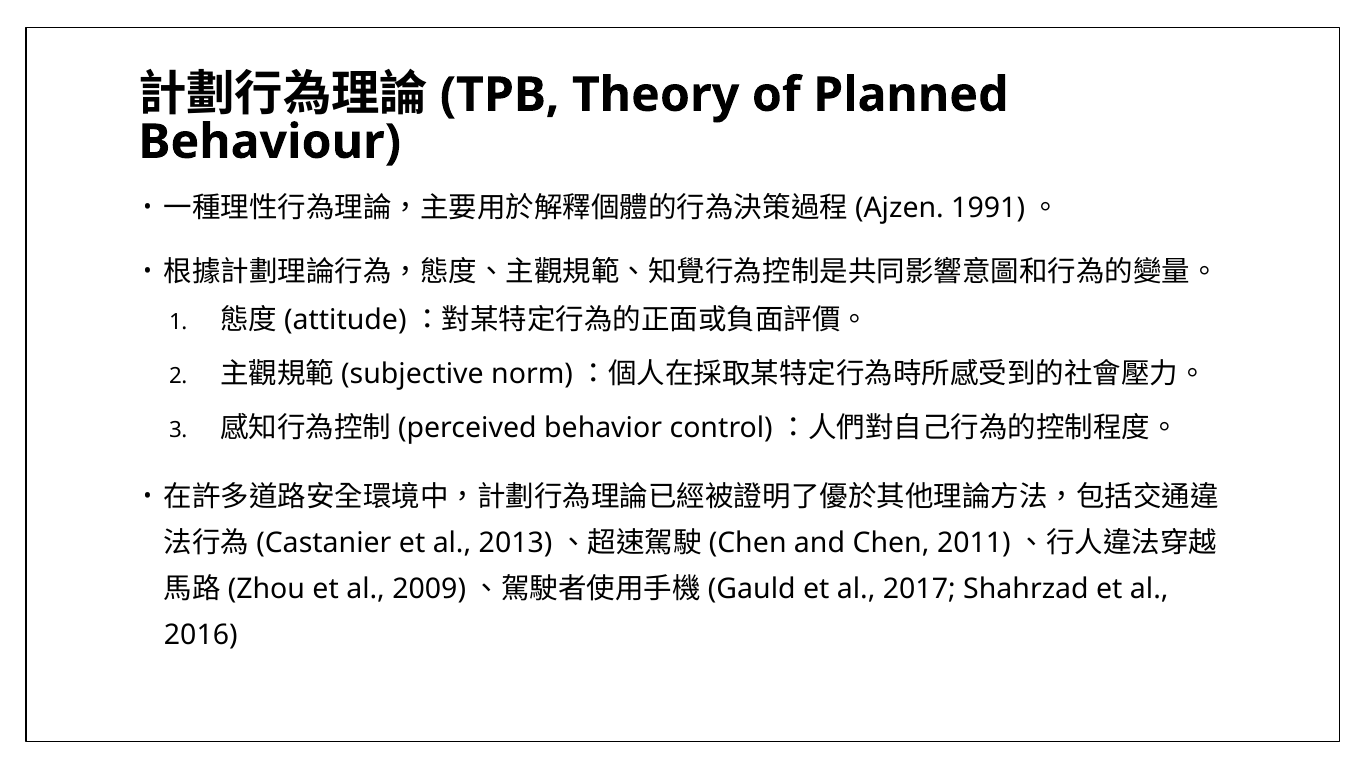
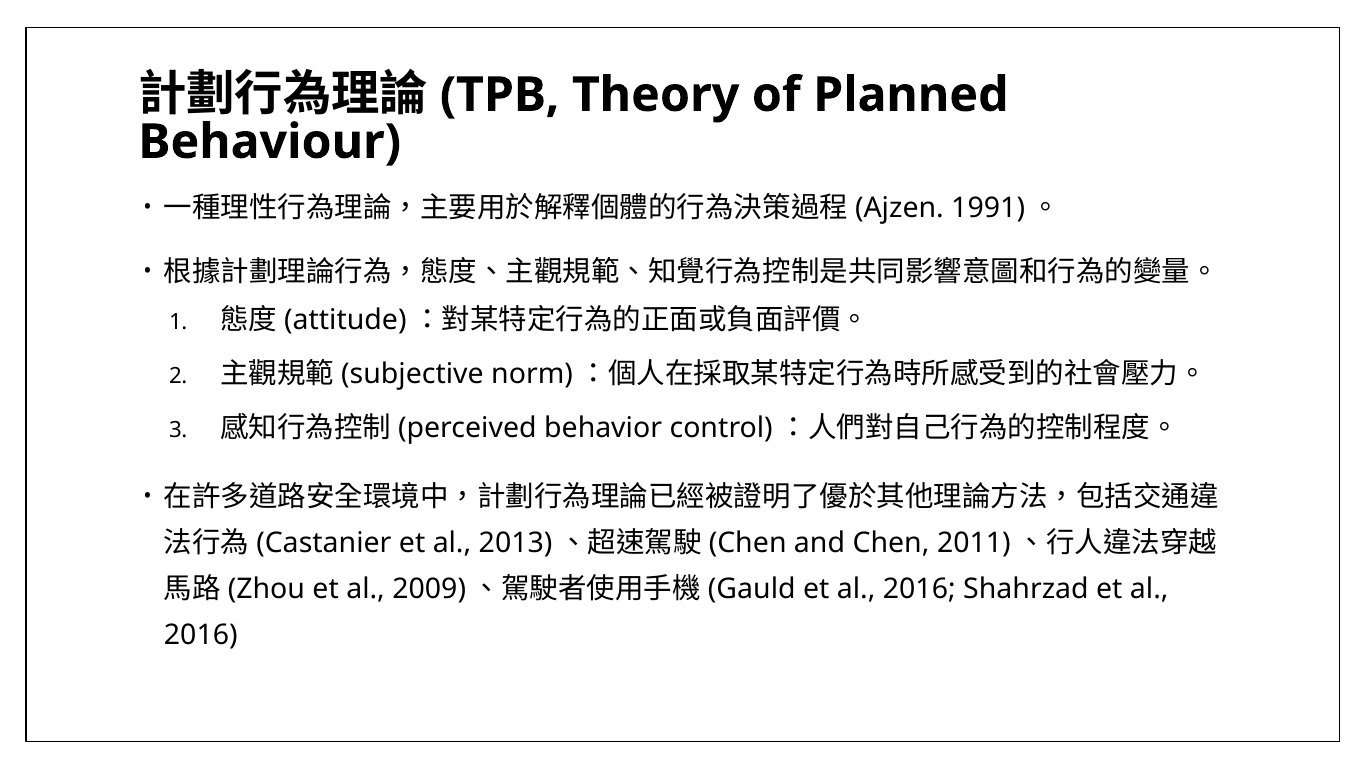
2017: 2017 -> 2016 (919, 589)
